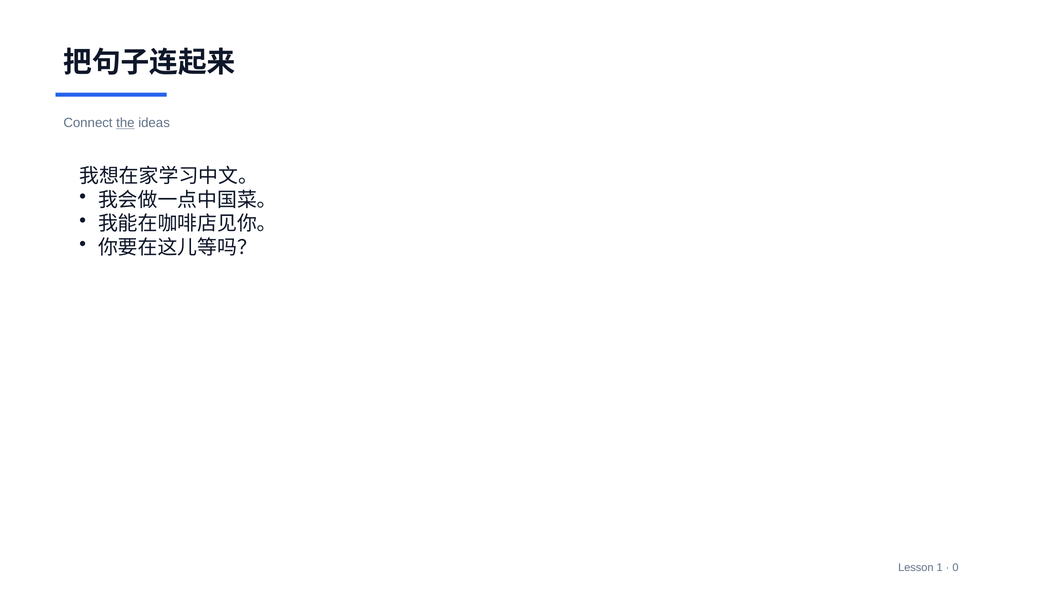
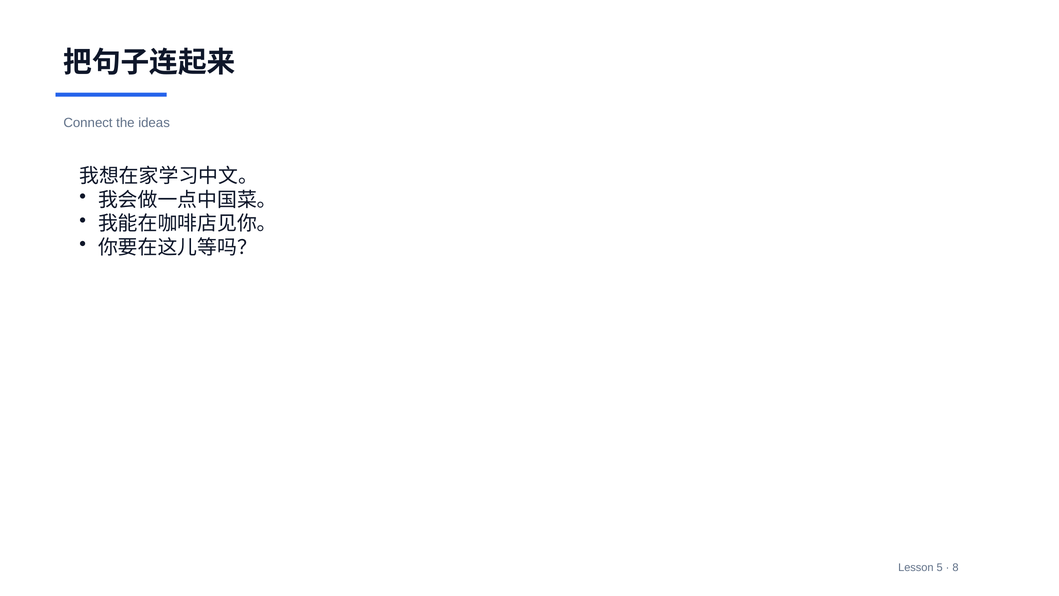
the underline: present -> none (125, 123)
1: 1 -> 5 (940, 567)
0: 0 -> 8 (955, 567)
